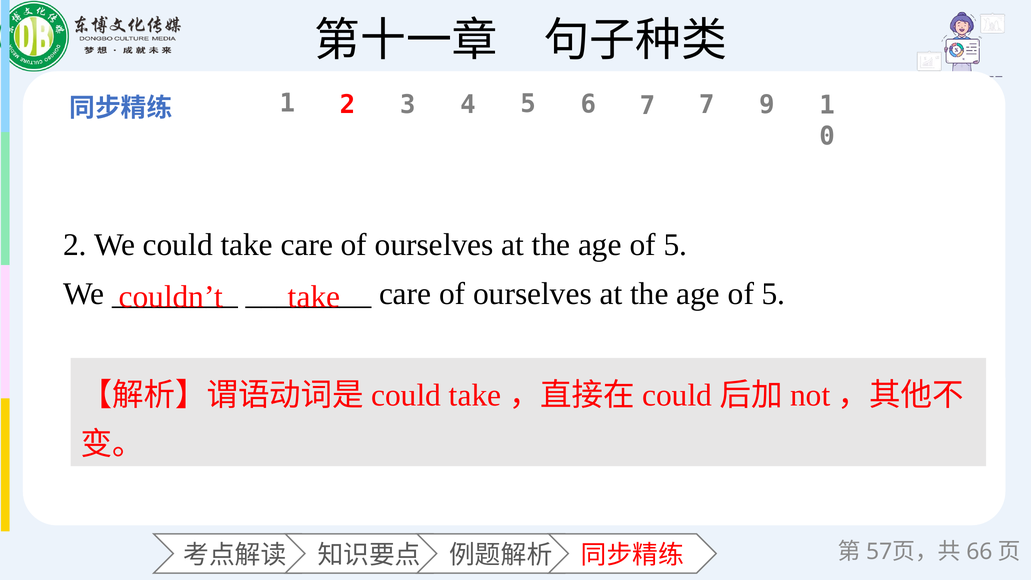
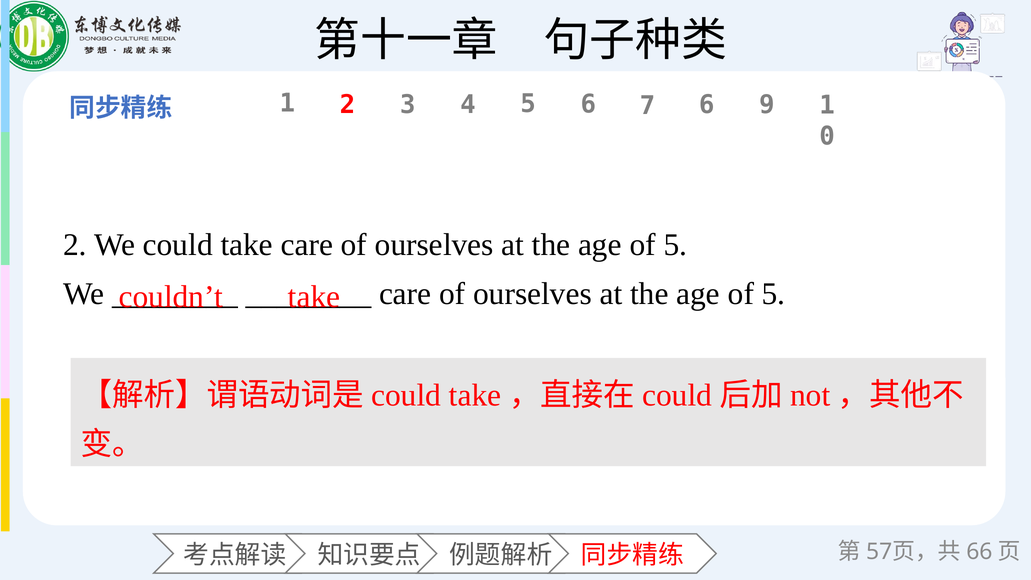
7 7: 7 -> 6 (707, 105)
